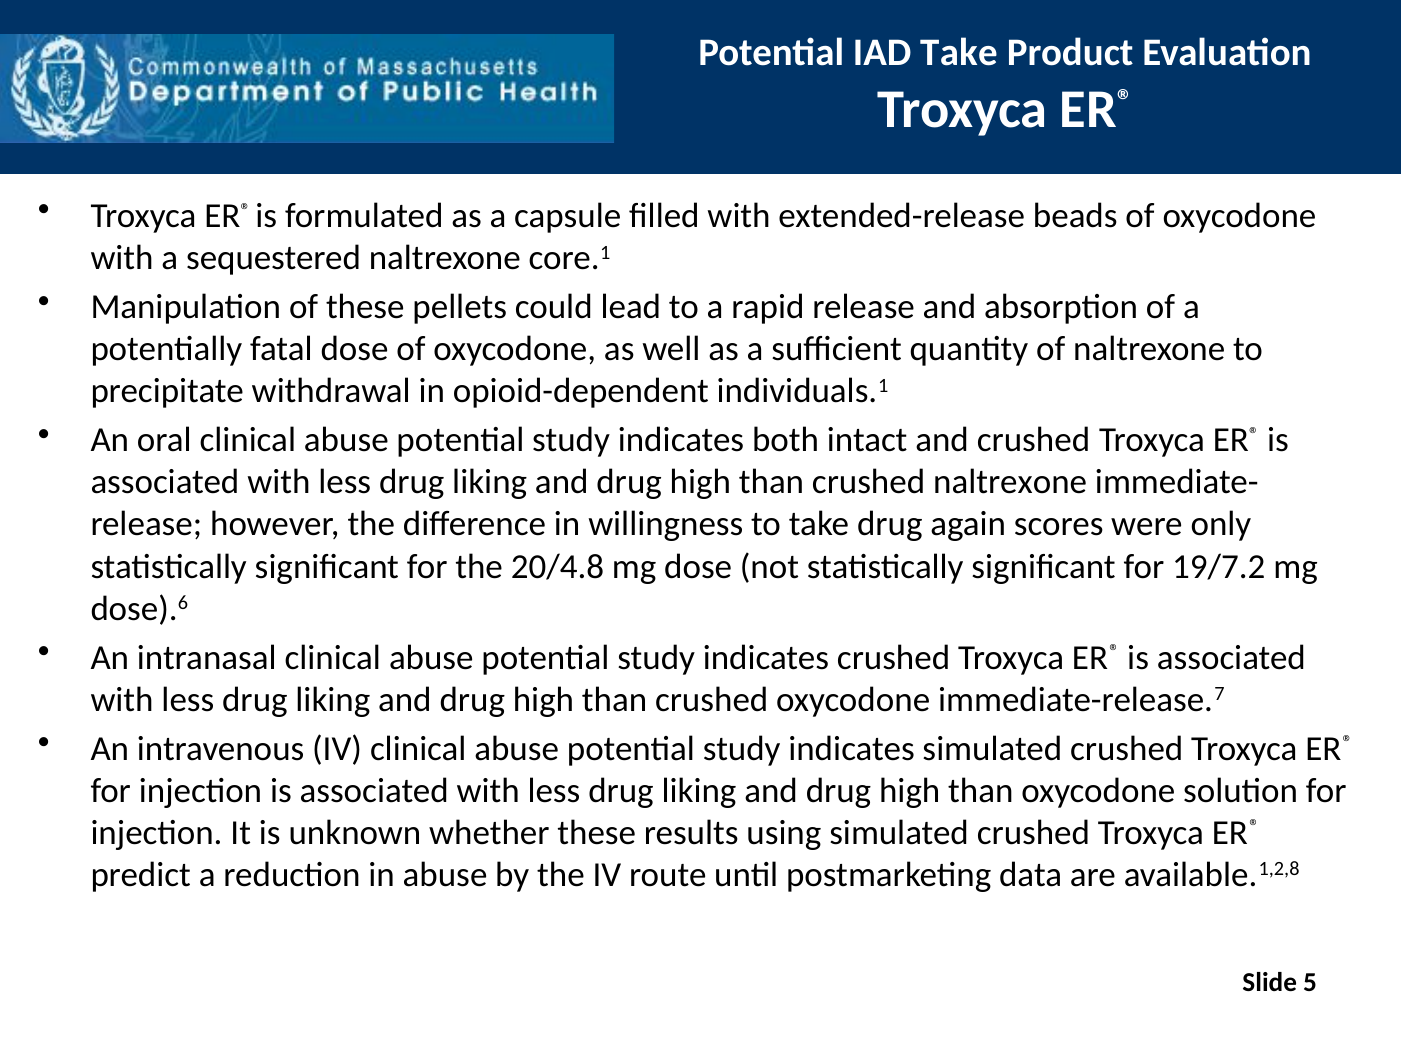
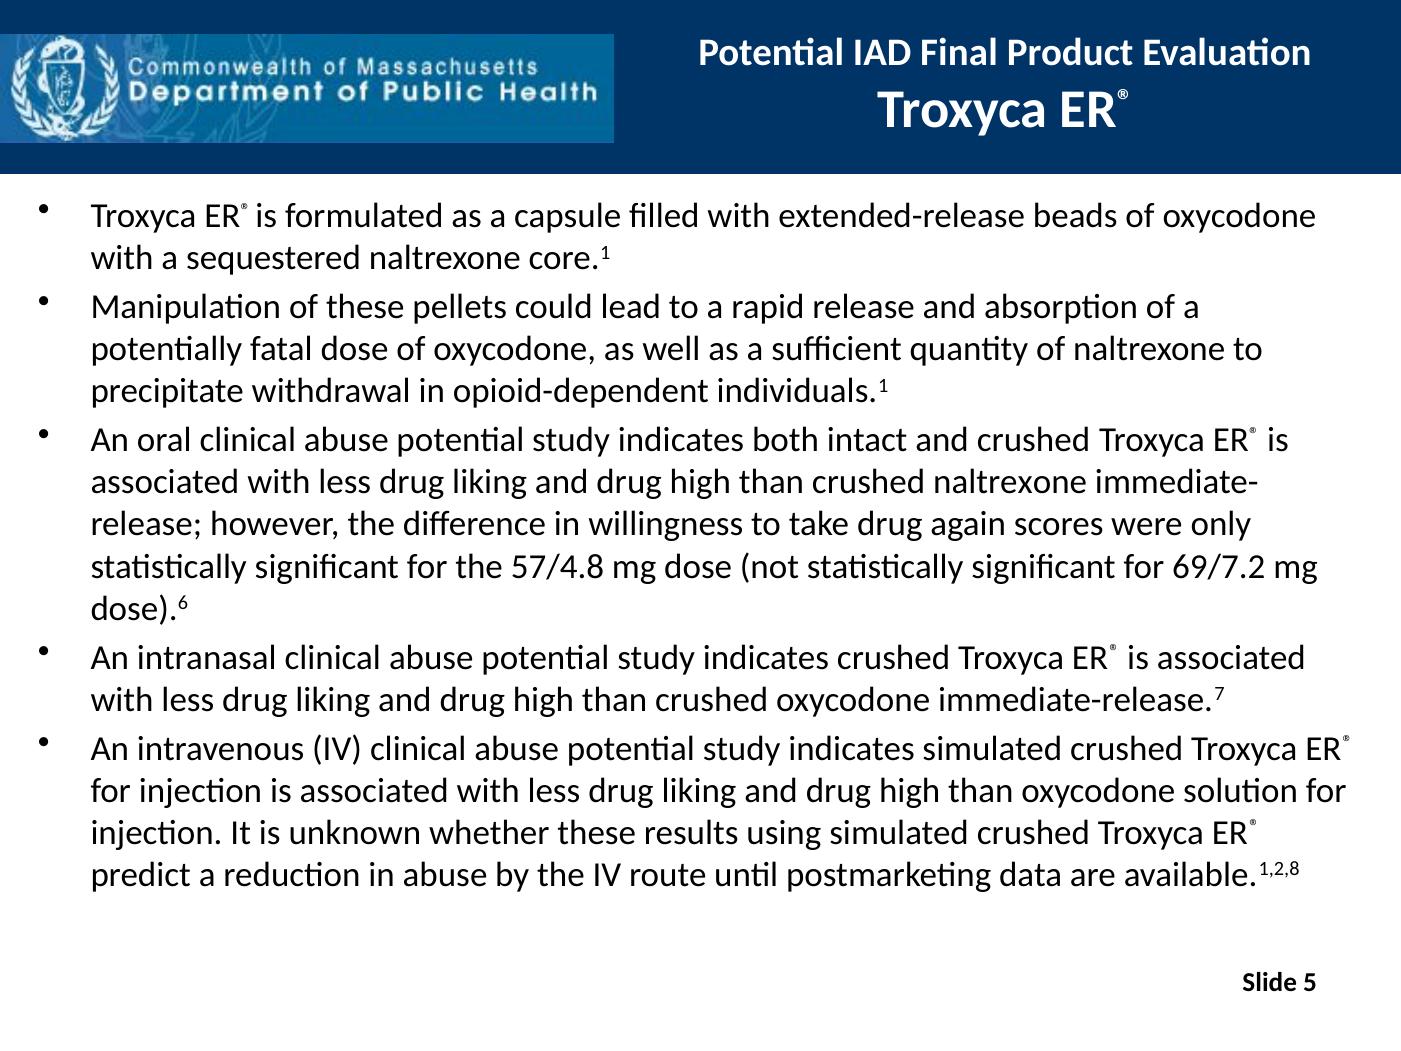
IAD Take: Take -> Final (959, 52)
20/4.8: 20/4.8 -> 57/4.8 (557, 566)
19/7.2: 19/7.2 -> 69/7.2 (1219, 566)
